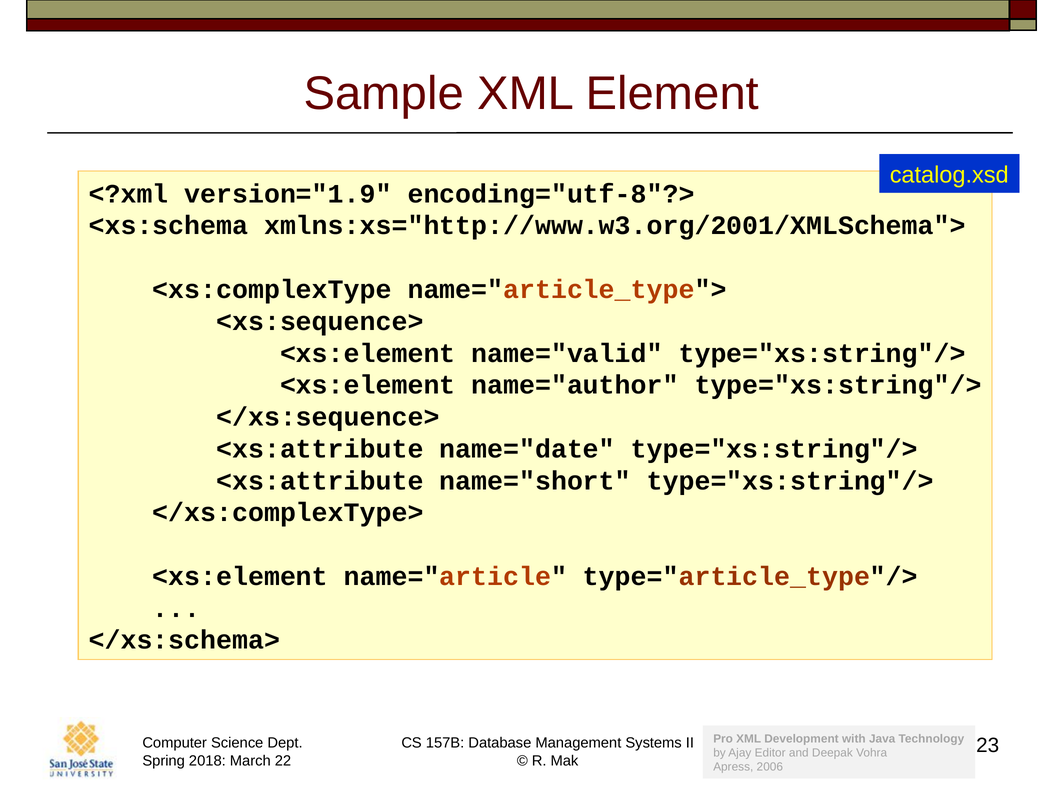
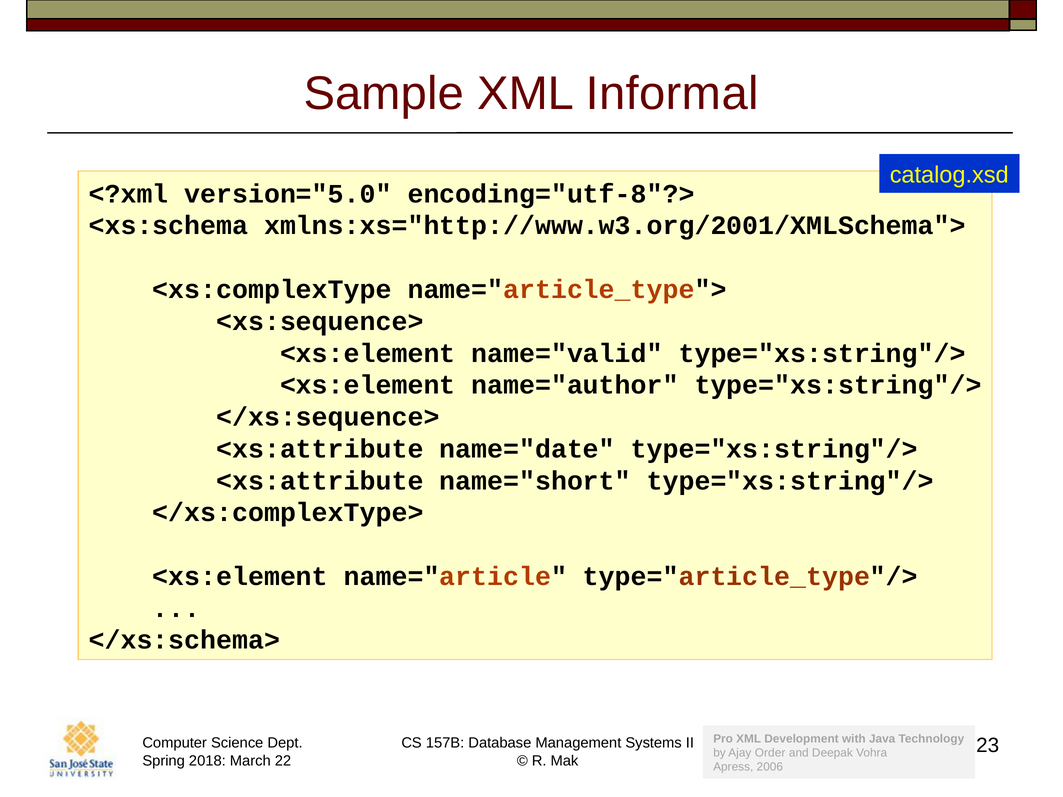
Element: Element -> Informal (672, 94)
version="1.9: version="1.9 -> version="5.0 (288, 194)
Editor: Editor -> Order (770, 753)
